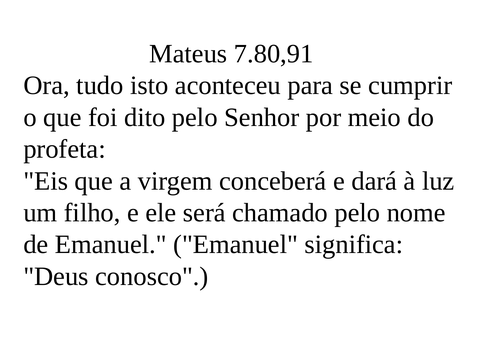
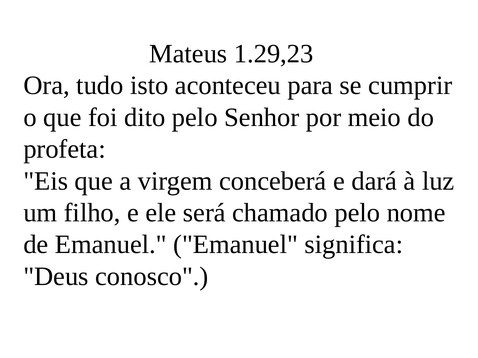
7.80,91: 7.80,91 -> 1.29,23 (274, 54)
